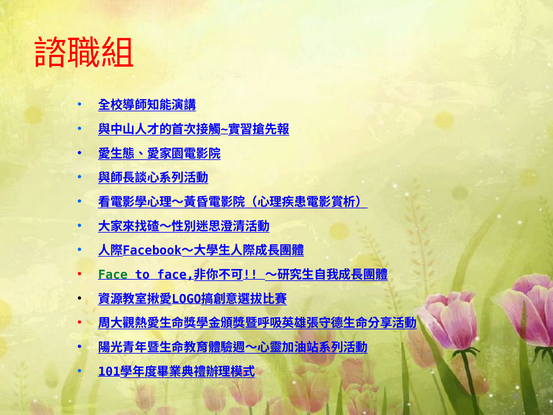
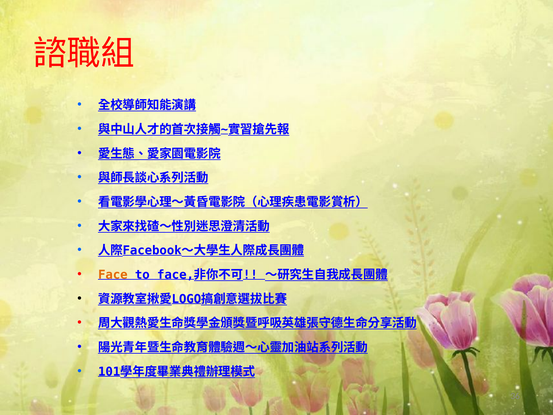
Face colour: green -> orange (113, 275)
